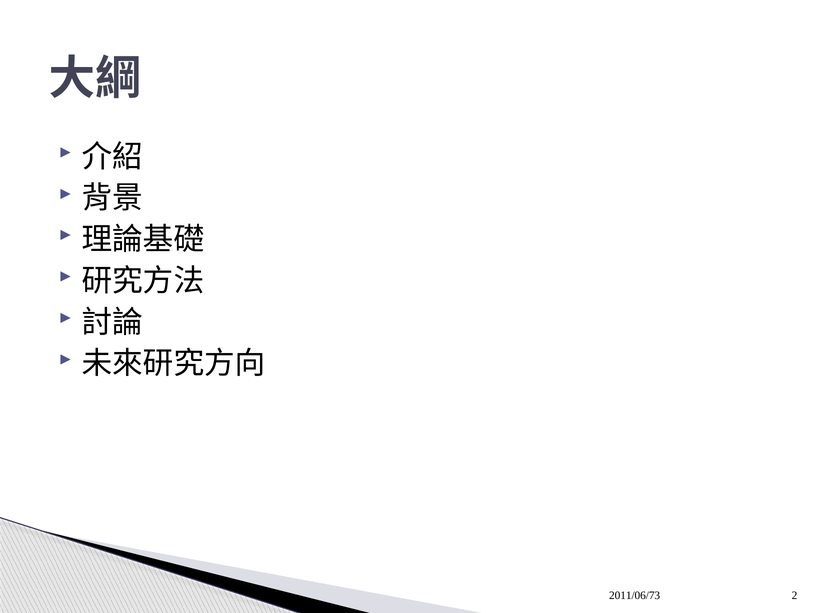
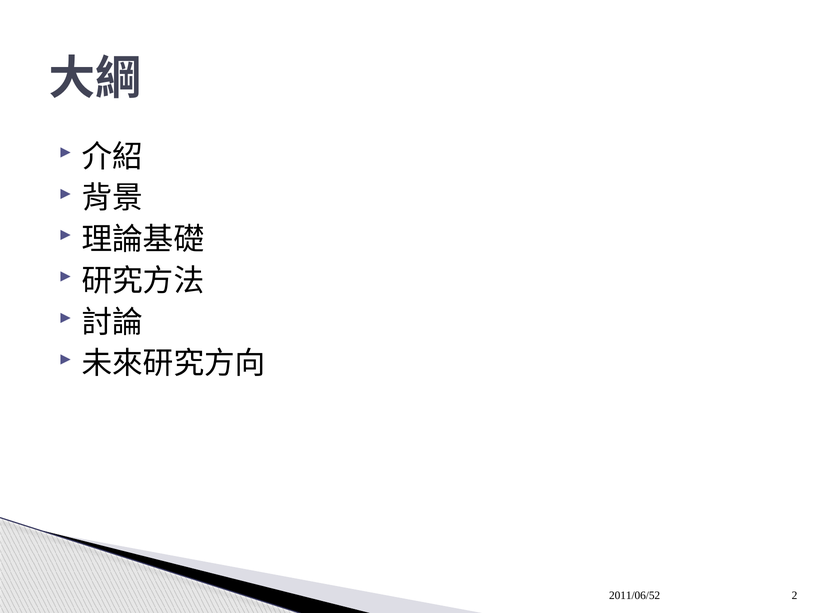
2011/06/73: 2011/06/73 -> 2011/06/52 (635, 595)
